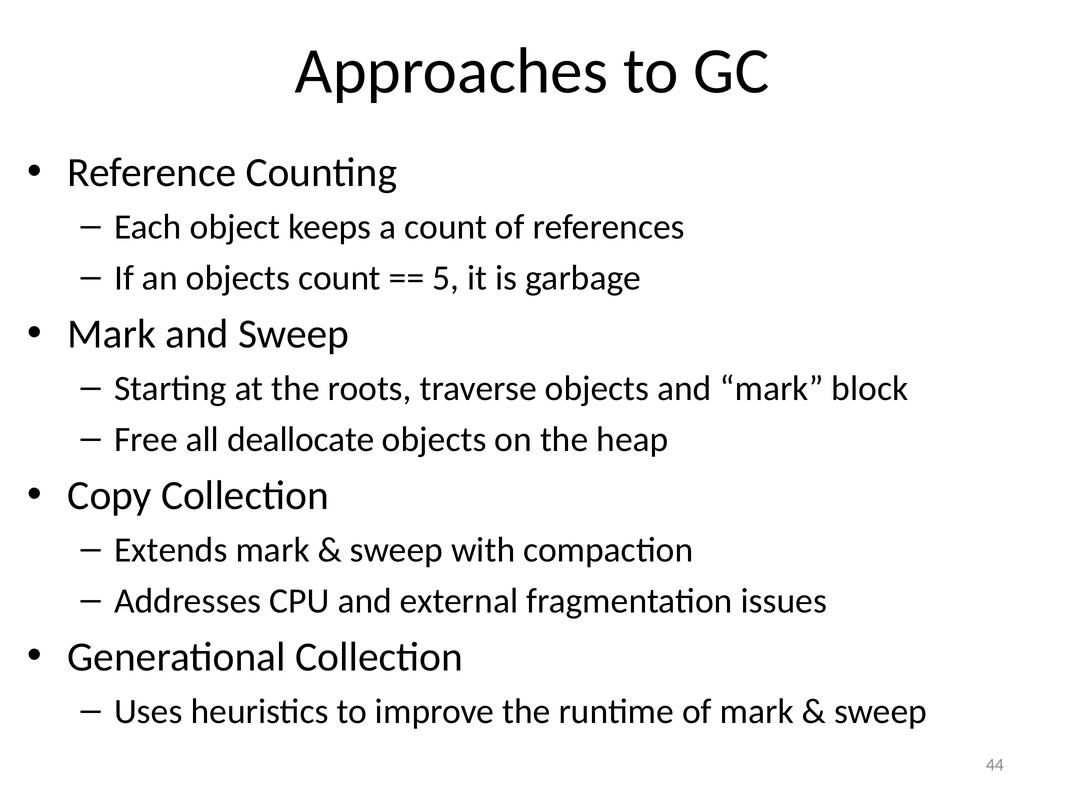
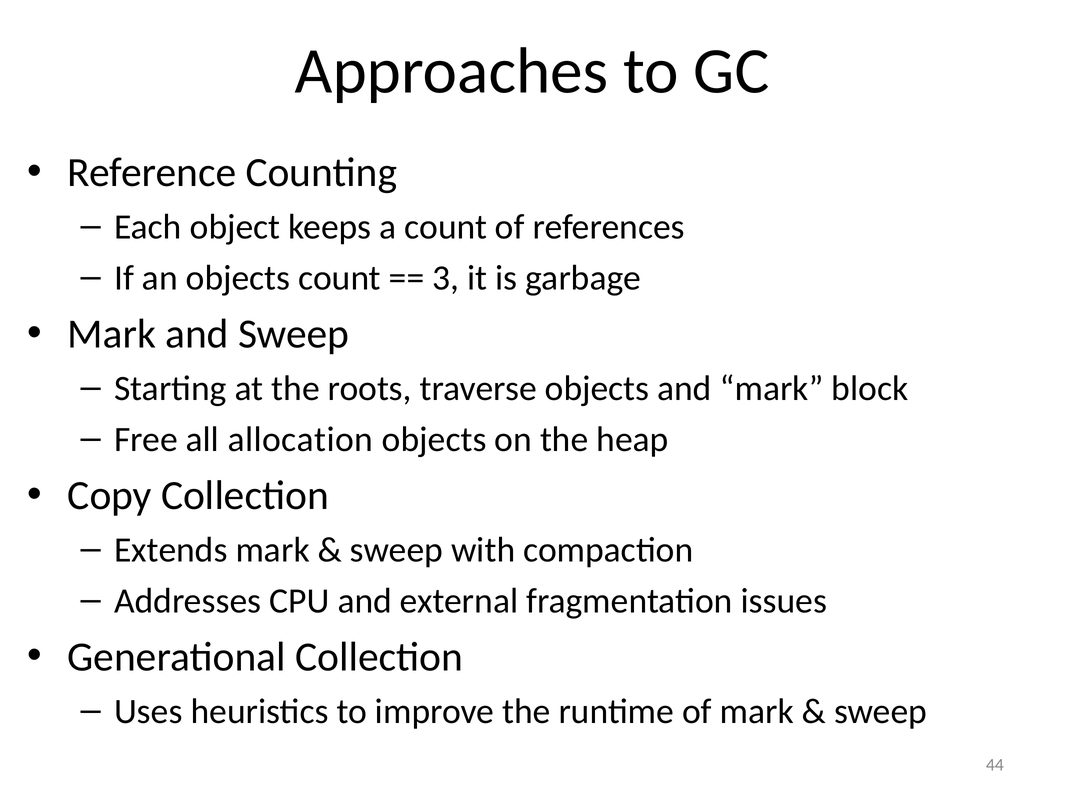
5: 5 -> 3 (446, 278)
deallocate: deallocate -> allocation (300, 439)
